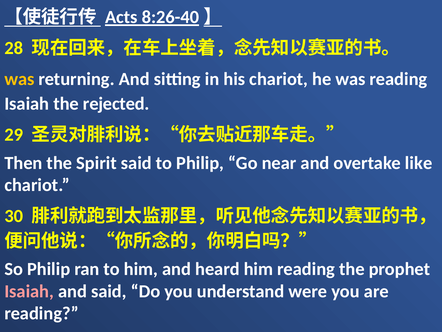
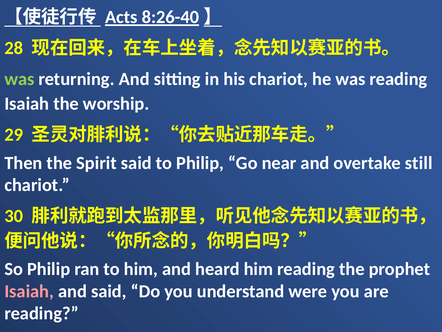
was colour: yellow -> light green (19, 79)
rejected: rejected -> worship (116, 104)
like: like -> still (419, 163)
